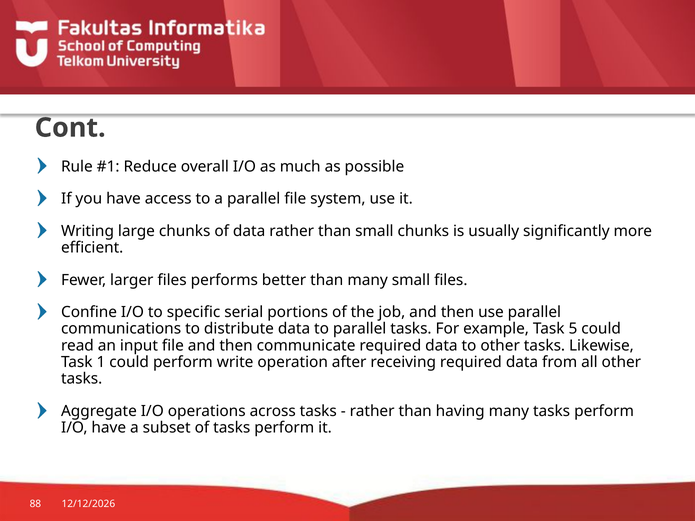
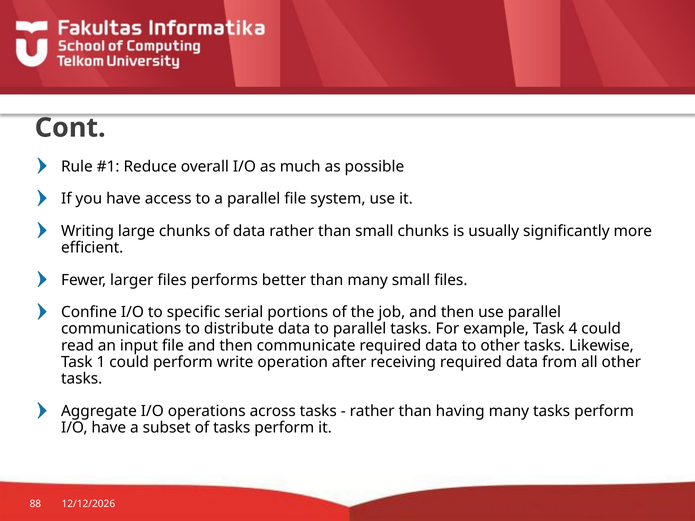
5: 5 -> 4 (573, 329)
